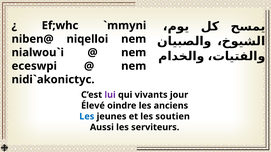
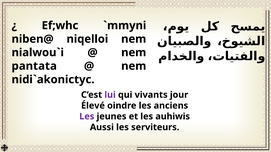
eceswpi: eceswpi -> pantata (34, 66)
Les colour: blue -> purple (87, 117)
soutien: soutien -> auhiwis (173, 117)
